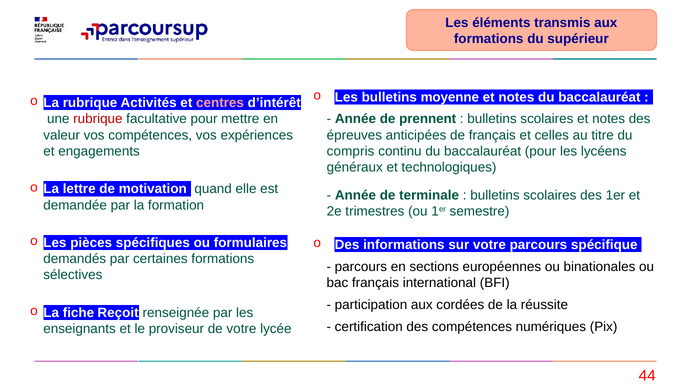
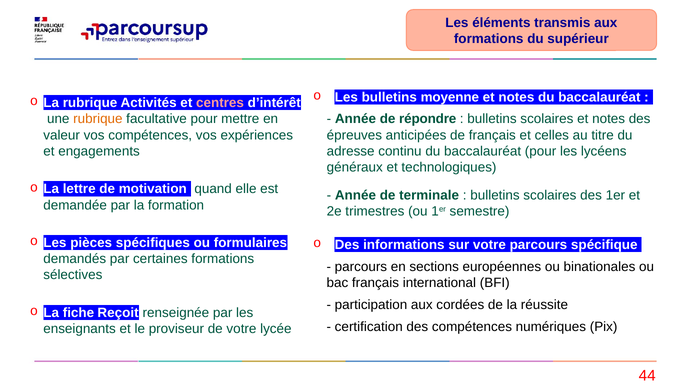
rubrique colour: red -> orange (98, 119)
prennent: prennent -> répondre (428, 119)
compris: compris -> adresse (351, 151)
